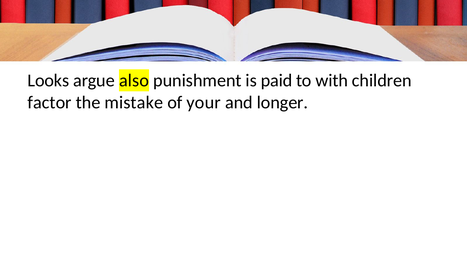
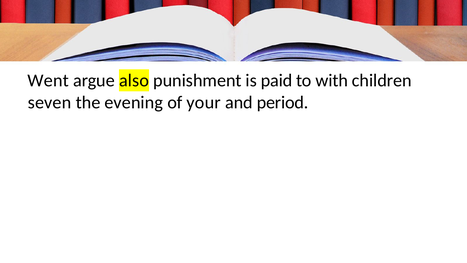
Looks: Looks -> Went (48, 80)
factor: factor -> seven (50, 102)
mistake: mistake -> evening (134, 102)
longer: longer -> period (283, 102)
